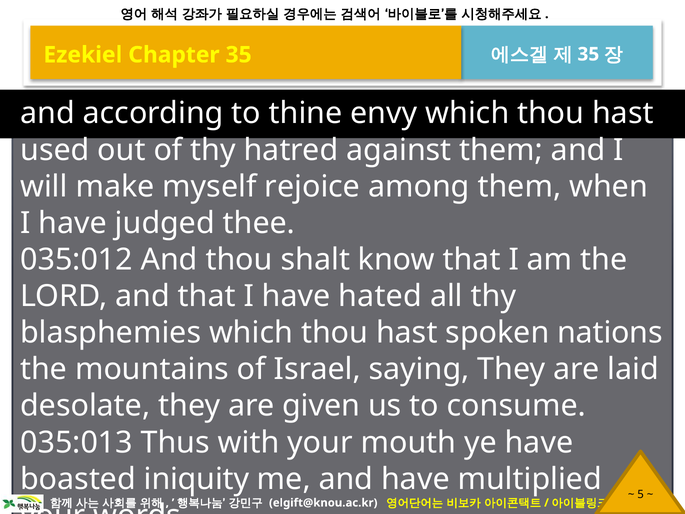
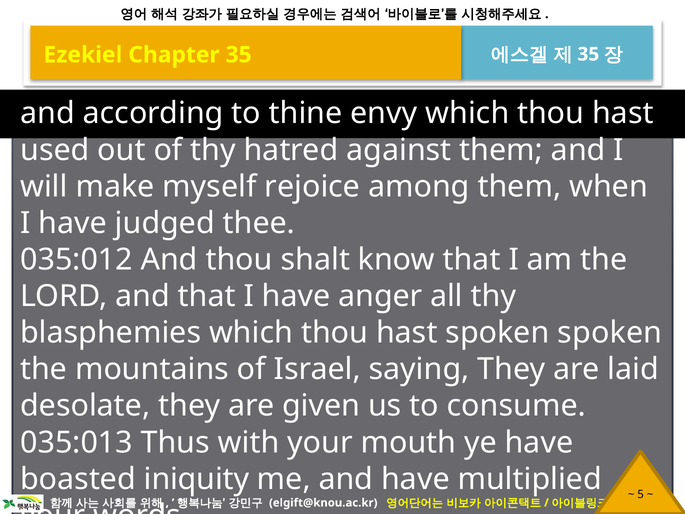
hated: hated -> anger (380, 296)
spoken nations: nations -> spoken (610, 333)
